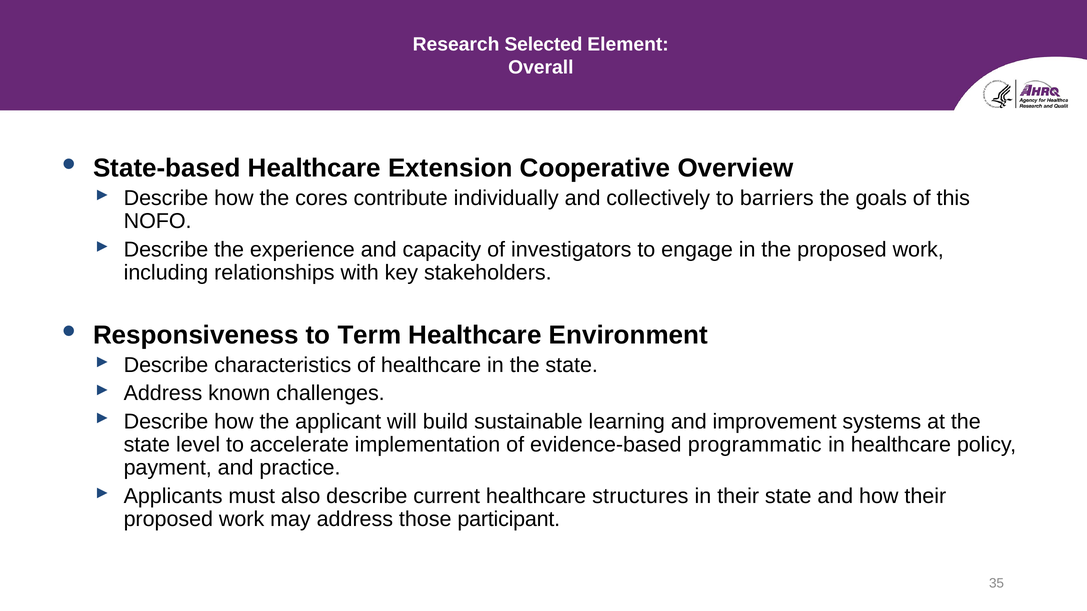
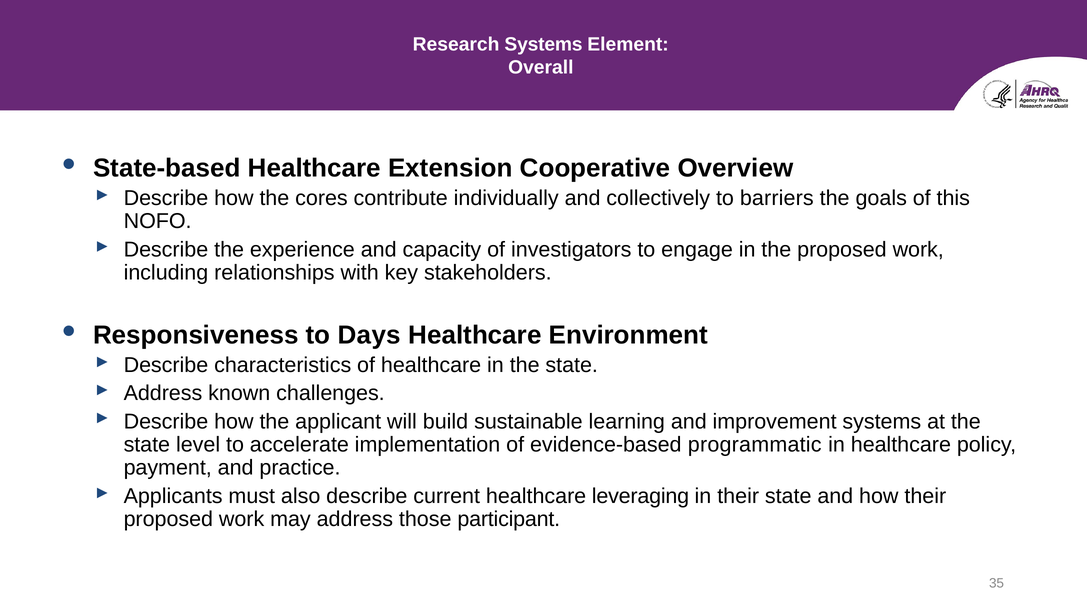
Research Selected: Selected -> Systems (544, 44)
Term: Term -> Days (369, 336)
structures: structures -> leveraging (641, 496)
